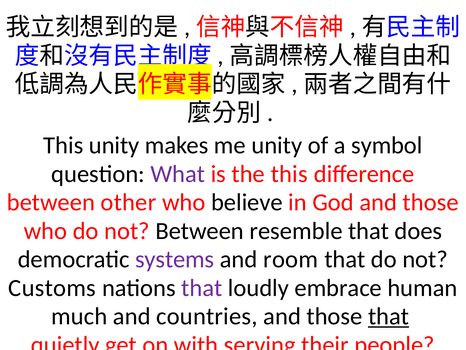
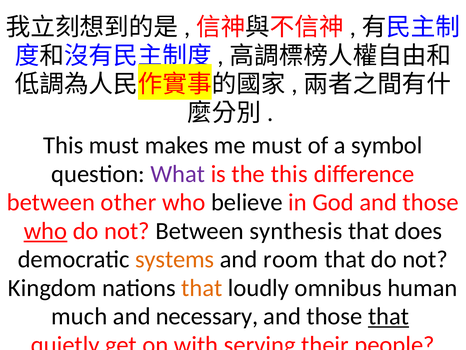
This unity: unity -> must (114, 145)
me unity: unity -> must (277, 145)
who underline: none -> present (45, 231)
resemble: resemble -> synthesis (296, 231)
systems colour: purple -> orange (175, 259)
Customs: Customs -> Kingdom (52, 288)
that colour: purple -> orange (202, 288)
embrace: embrace -> omnibus (338, 288)
countries: countries -> necessary (207, 316)
